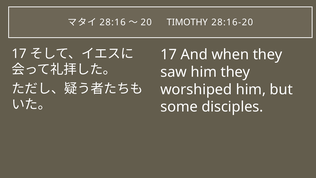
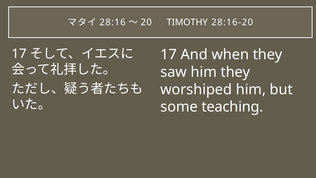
disciples: disciples -> teaching (232, 107)
